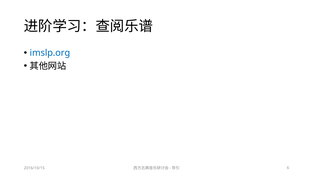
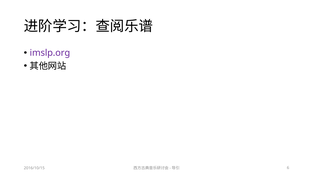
imslp.org colour: blue -> purple (50, 53)
